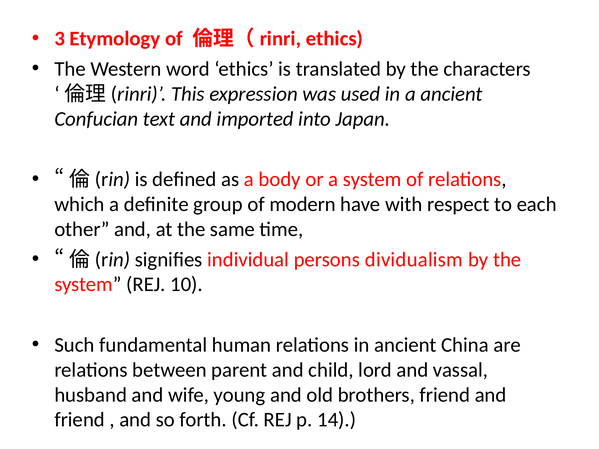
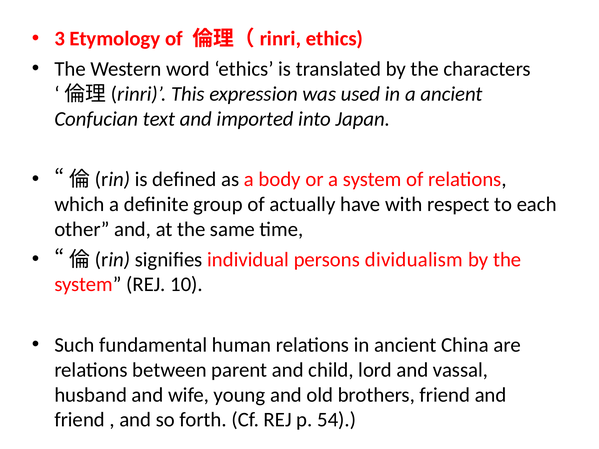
modern: modern -> actually (303, 204)
14: 14 -> 54 (337, 420)
